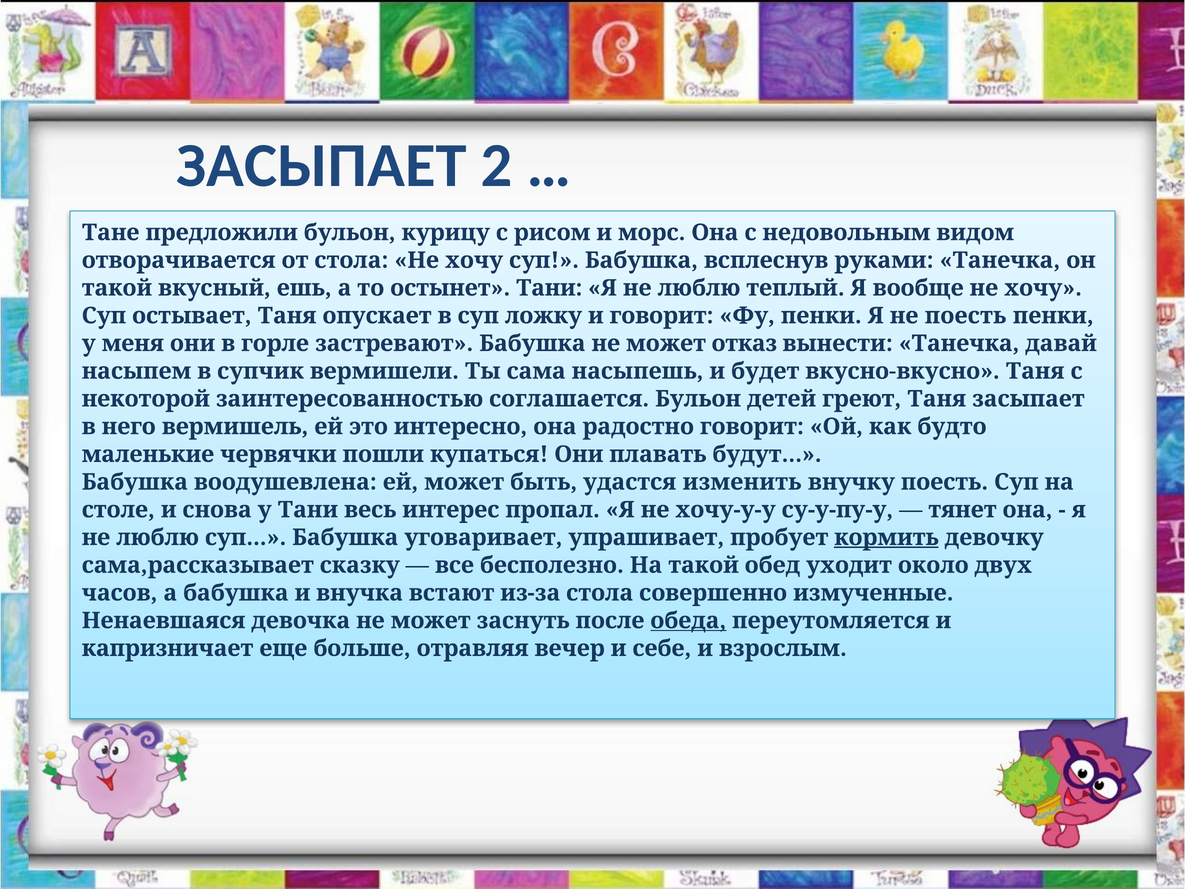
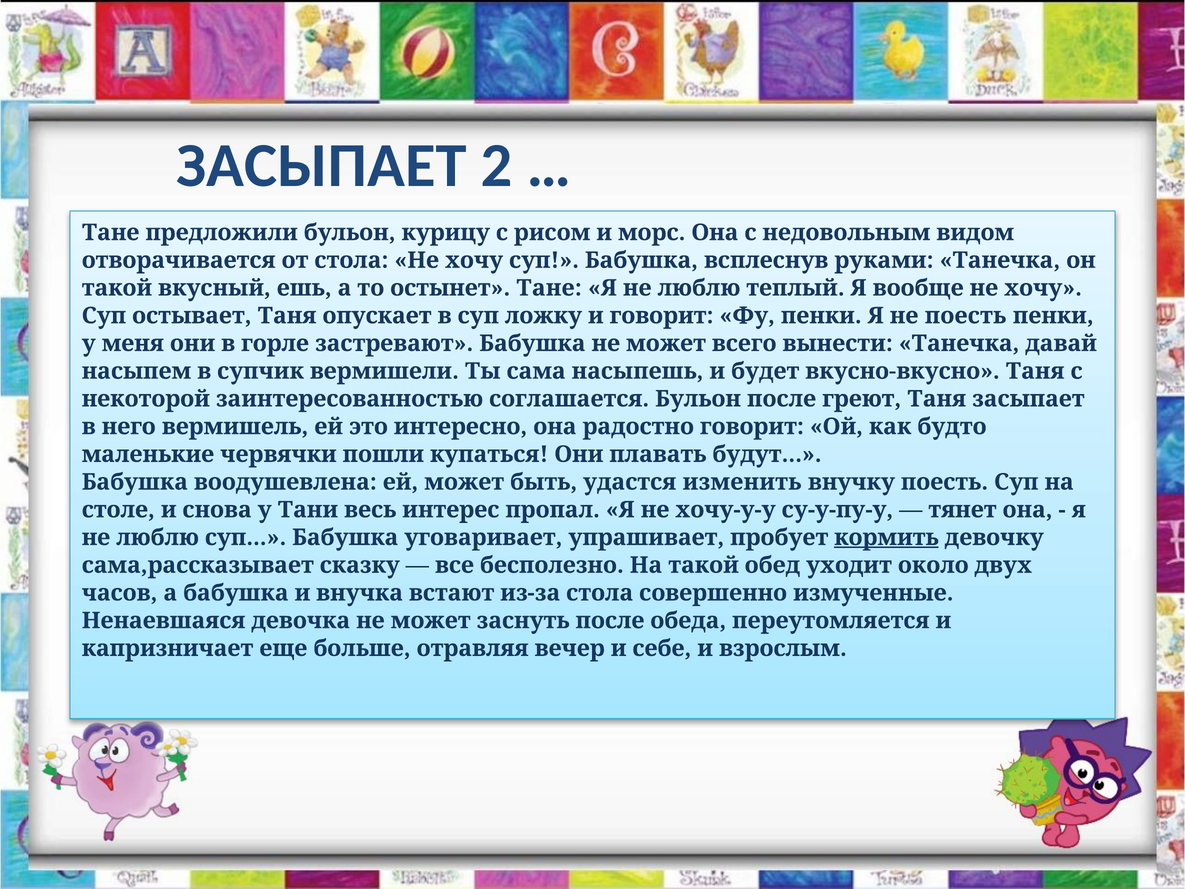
остынет Тани: Тани -> Тане (549, 288)
отказ: отказ -> всего (744, 343)
Бульон детей: детей -> после (782, 399)
обеда underline: present -> none (688, 620)
